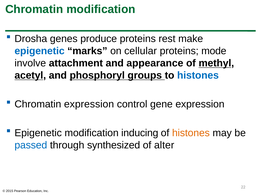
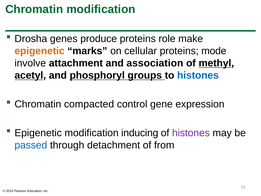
rest: rest -> role (167, 39)
epigenetic colour: blue -> orange (40, 51)
appearance: appearance -> association (155, 63)
Chromatin expression: expression -> compacted (89, 104)
histones colour: orange -> purple (191, 133)
synthesized: synthesized -> detachment (114, 145)
alter: alter -> from (164, 145)
